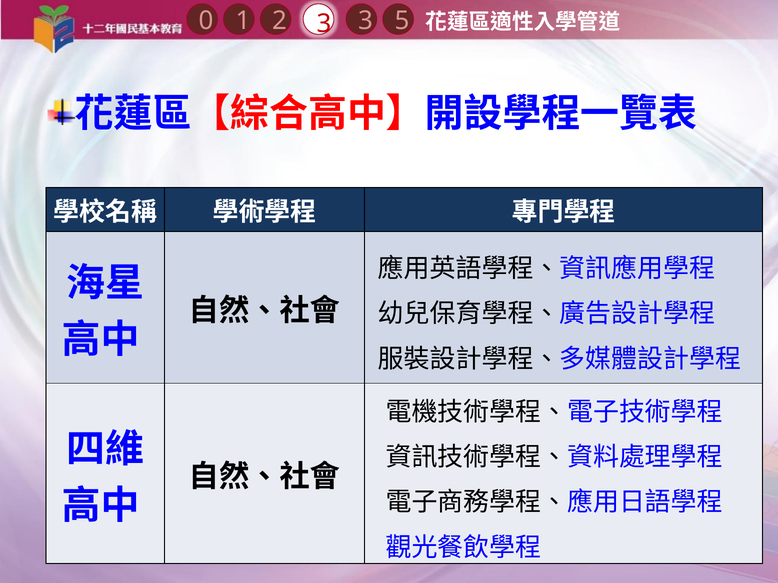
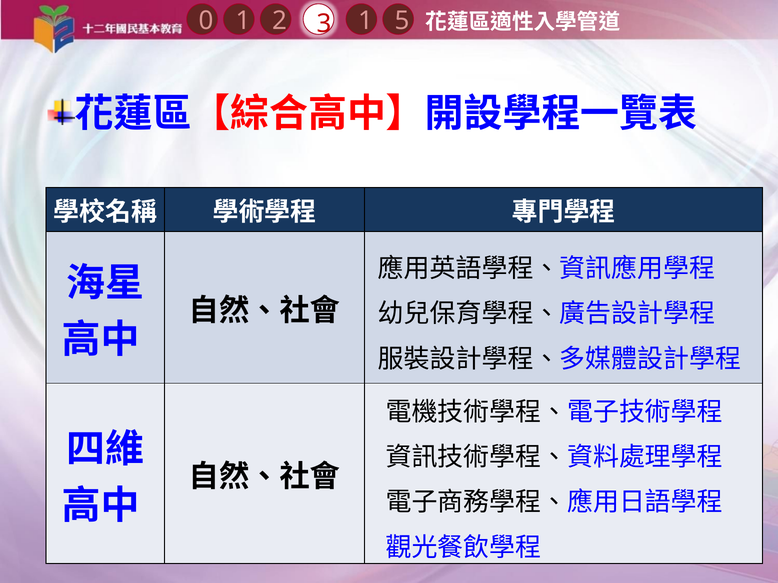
1 3: 3 -> 1 (366, 21)
